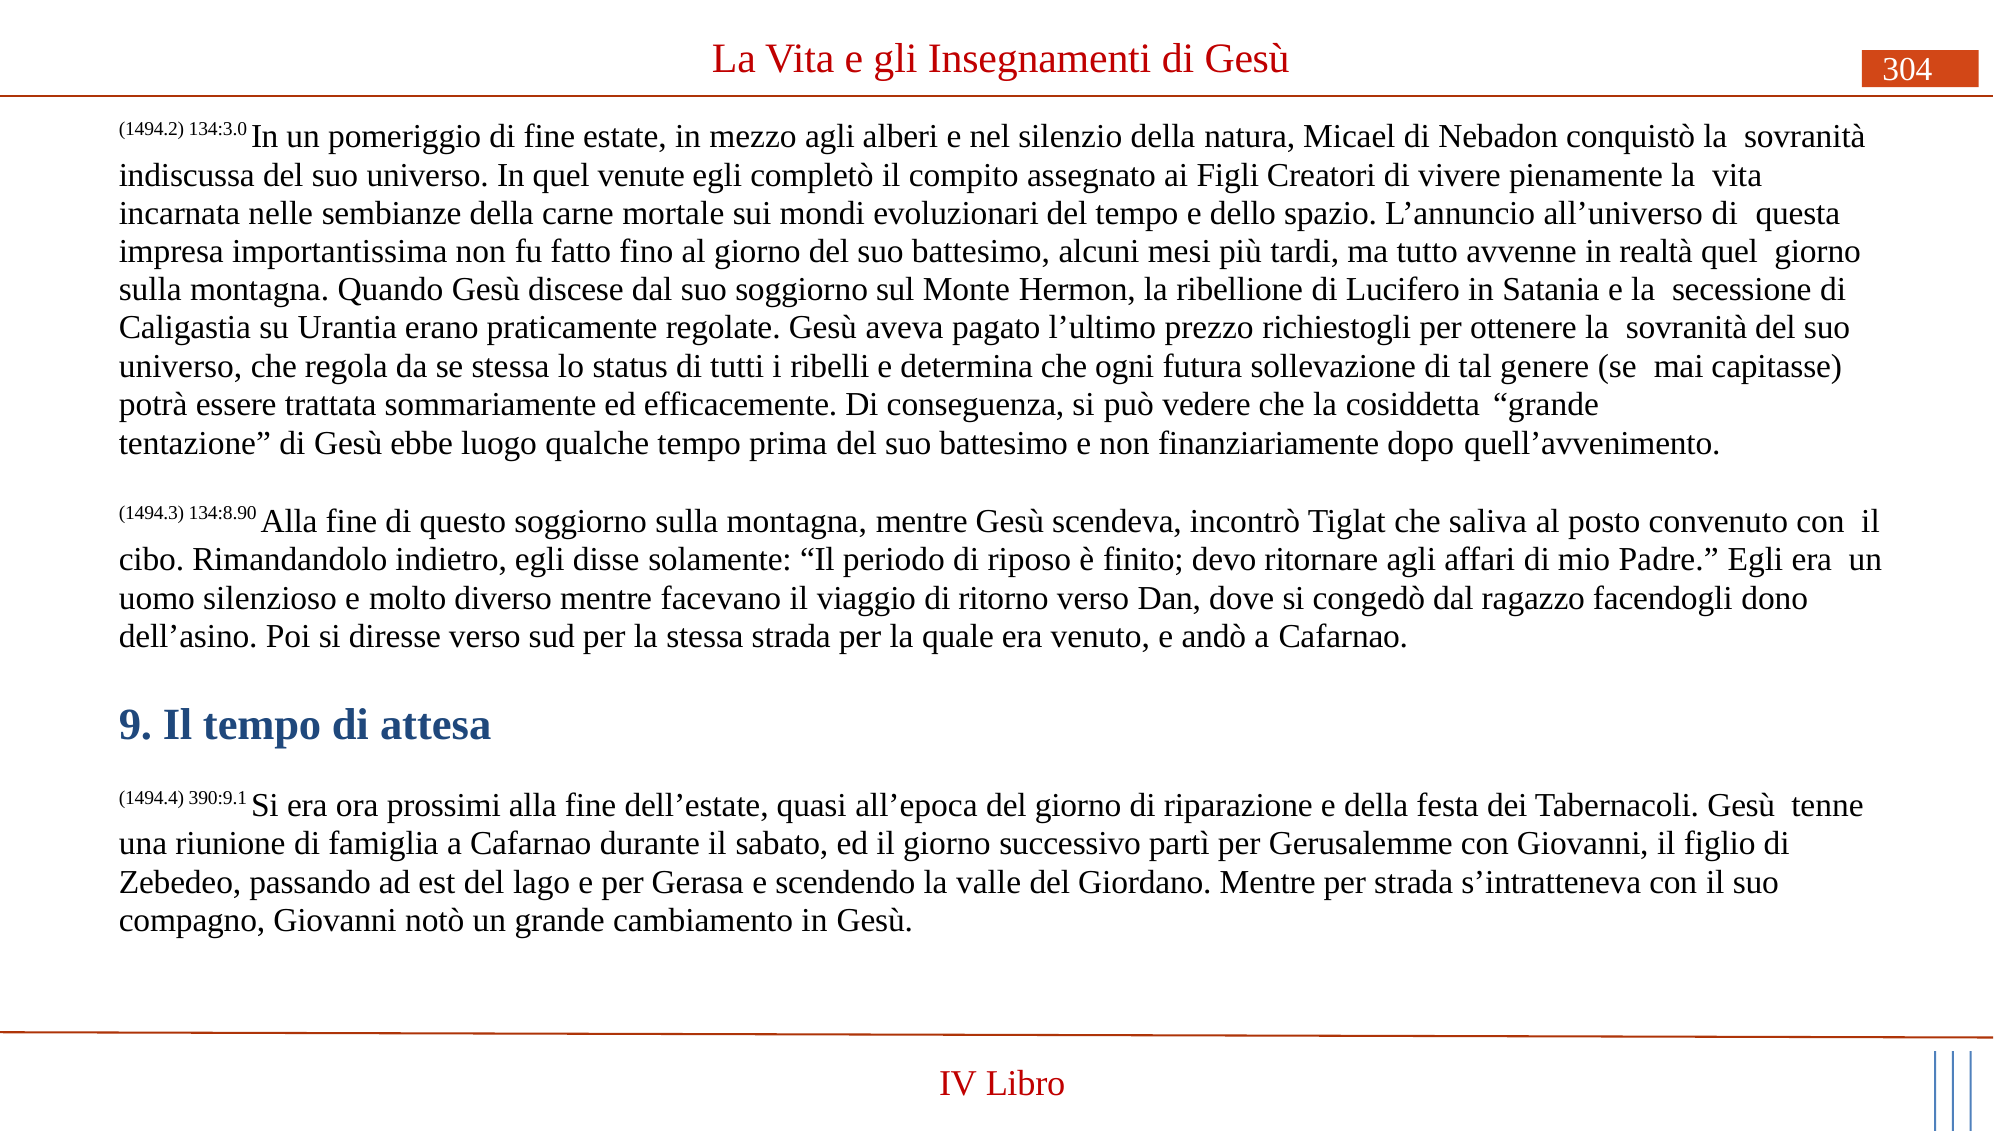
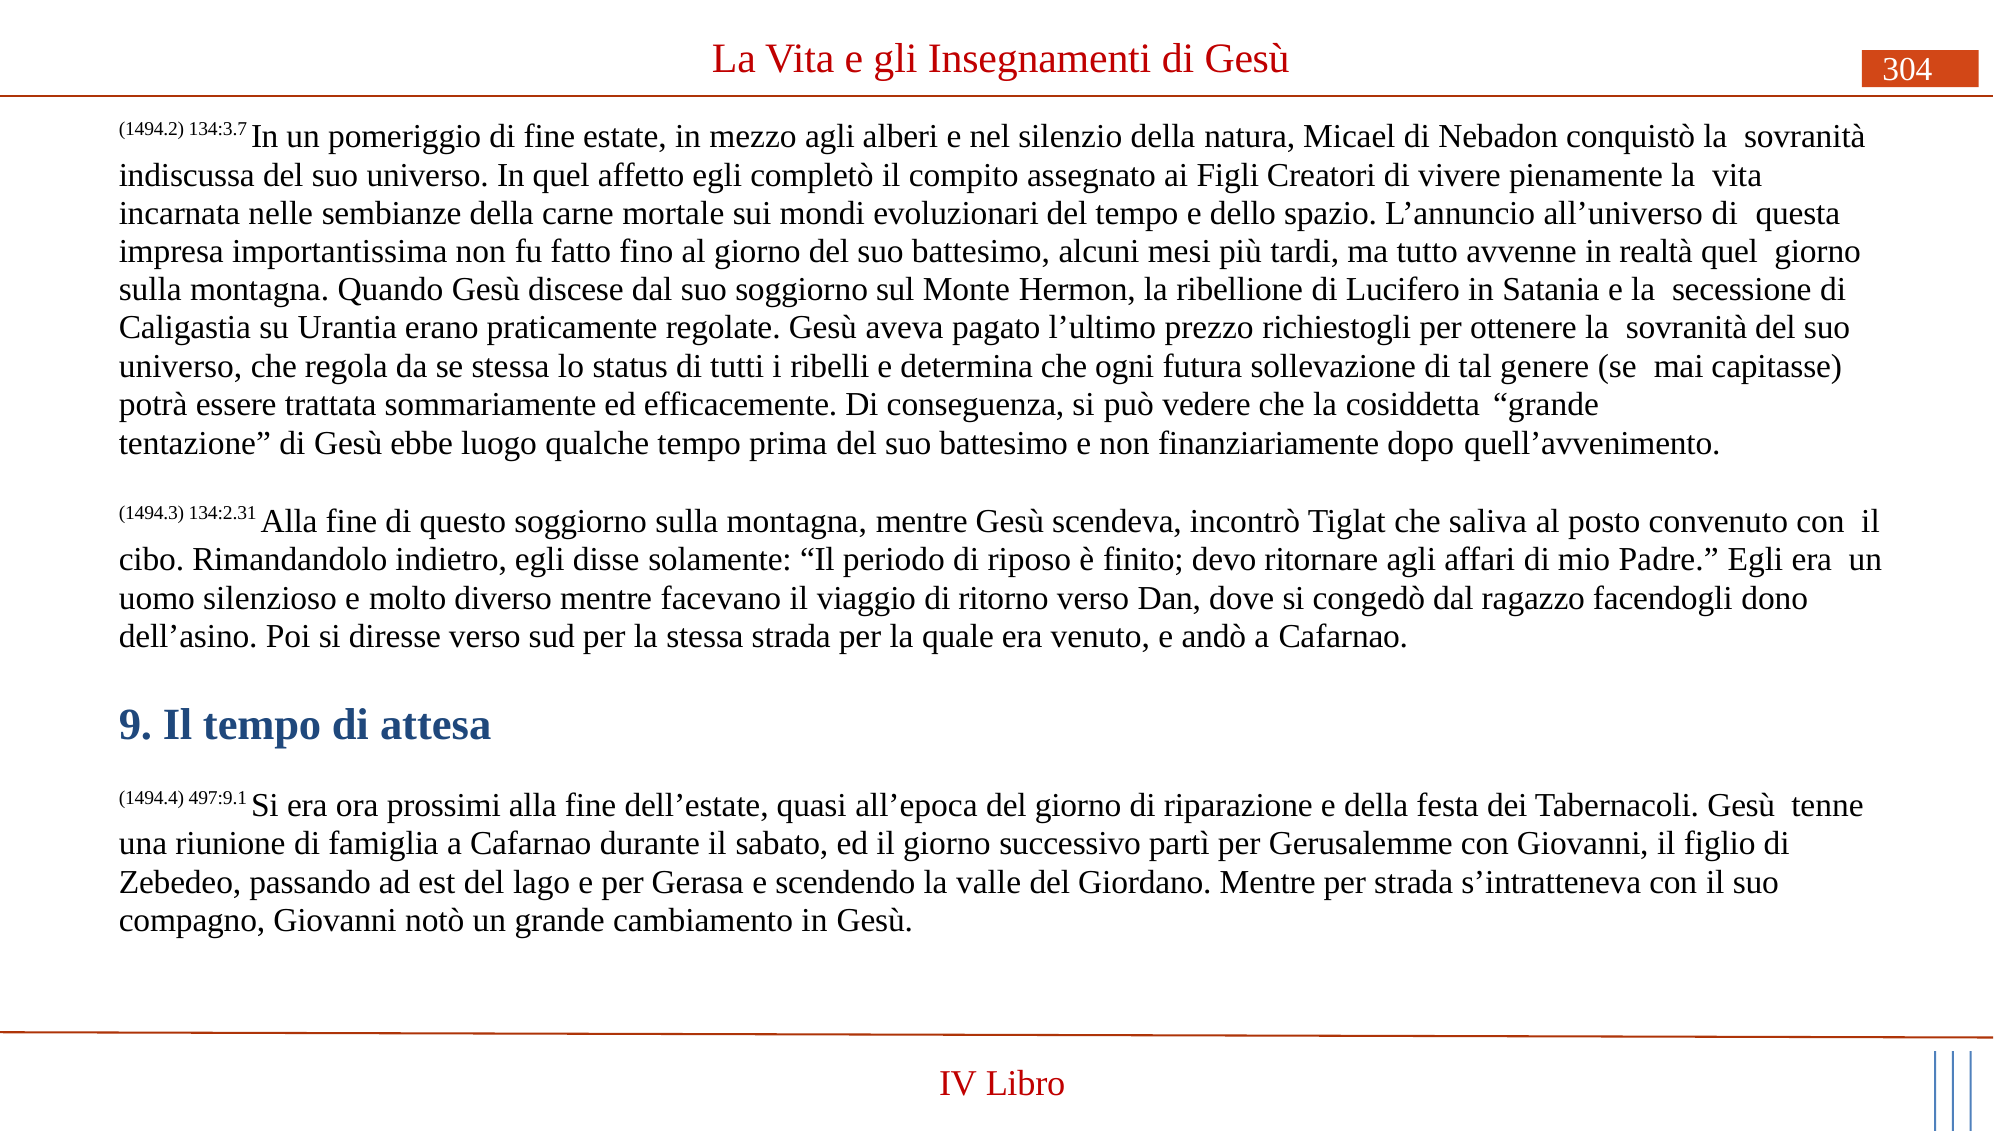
134:3.0: 134:3.0 -> 134:3.7 (218, 129)
venute: venute -> affetto (641, 175)
134:8.90: 134:8.90 -> 134:2.31 (223, 513)
390:9.1: 390:9.1 -> 497:9.1 (218, 798)
